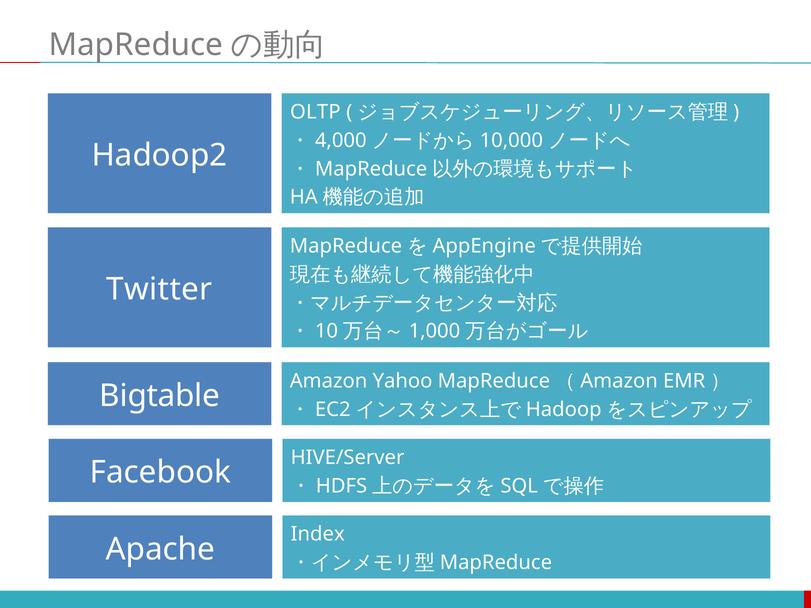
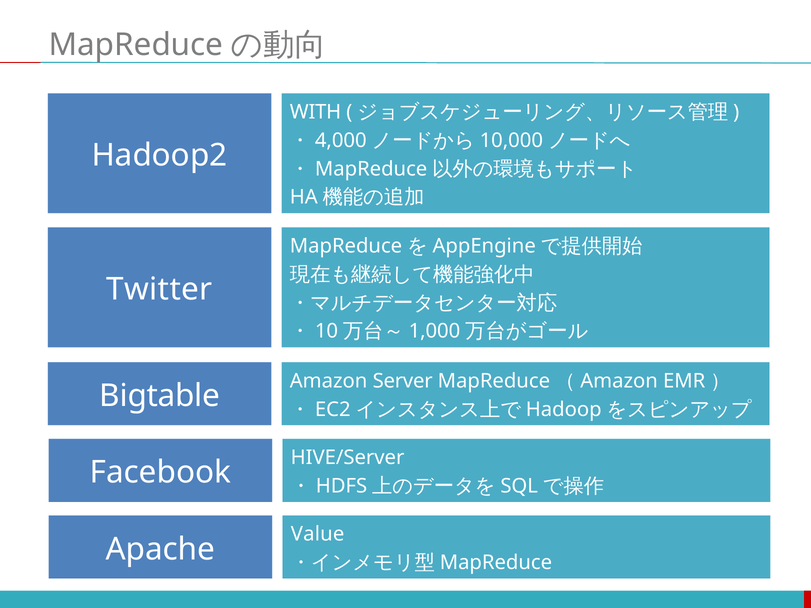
OLTP: OLTP -> WITH (316, 112)
Yahoo: Yahoo -> Server (403, 381)
Index: Index -> Value (318, 534)
